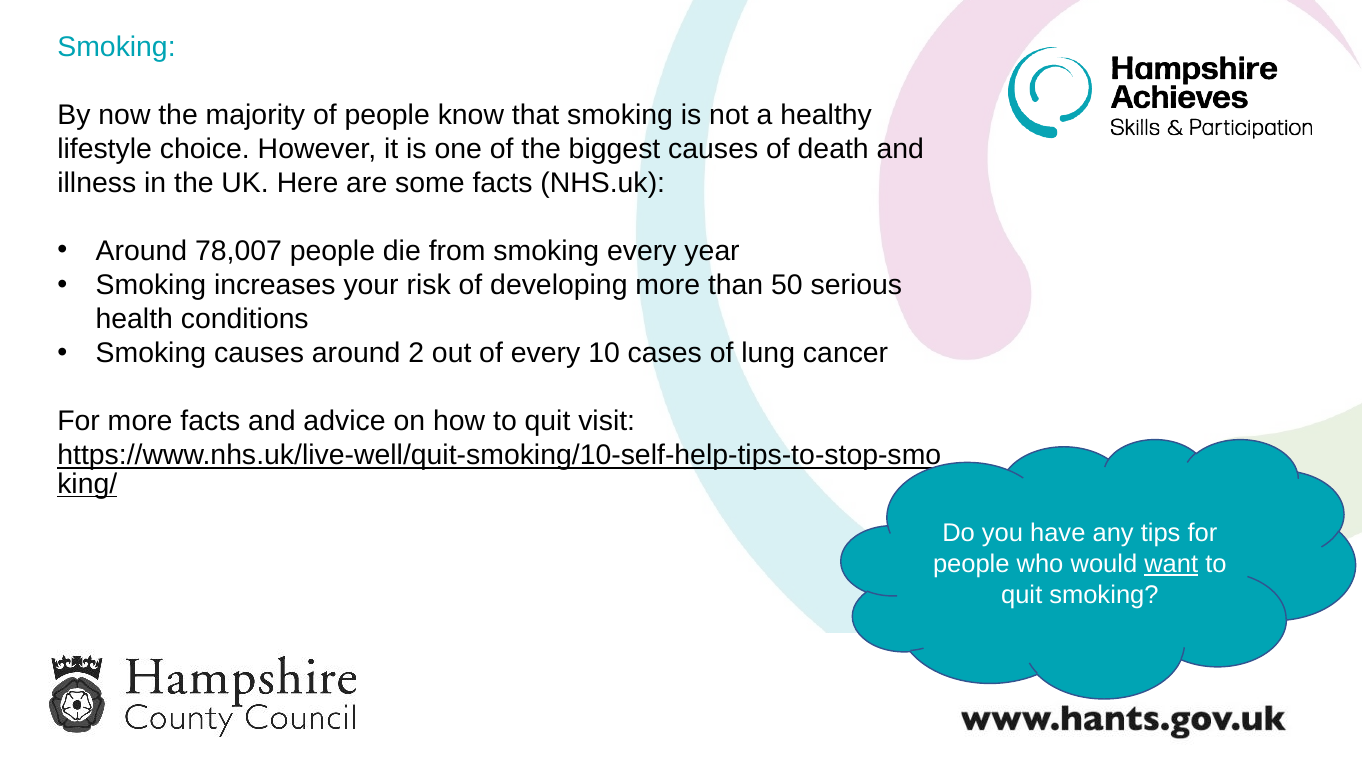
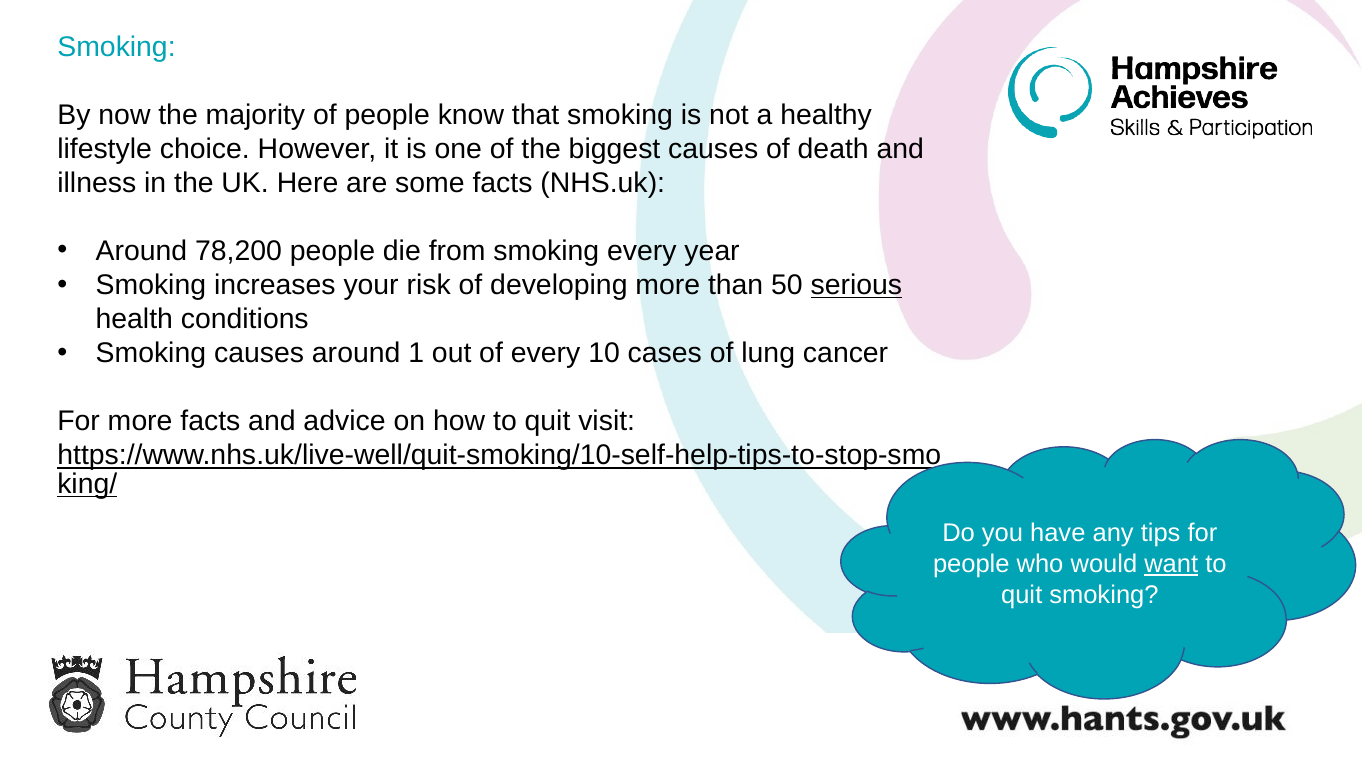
78,007: 78,007 -> 78,200 (238, 251)
serious underline: none -> present (856, 285)
2: 2 -> 1 (416, 353)
